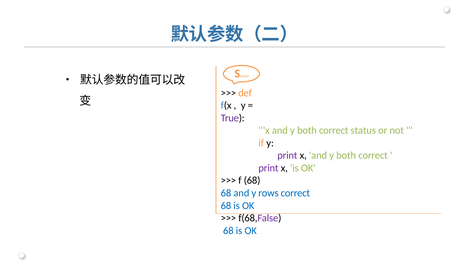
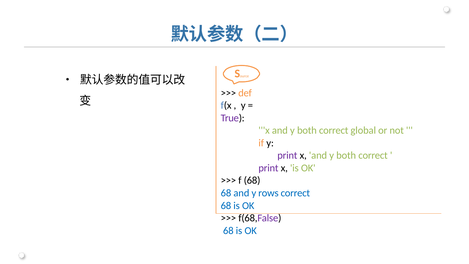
status: status -> global (363, 130)
